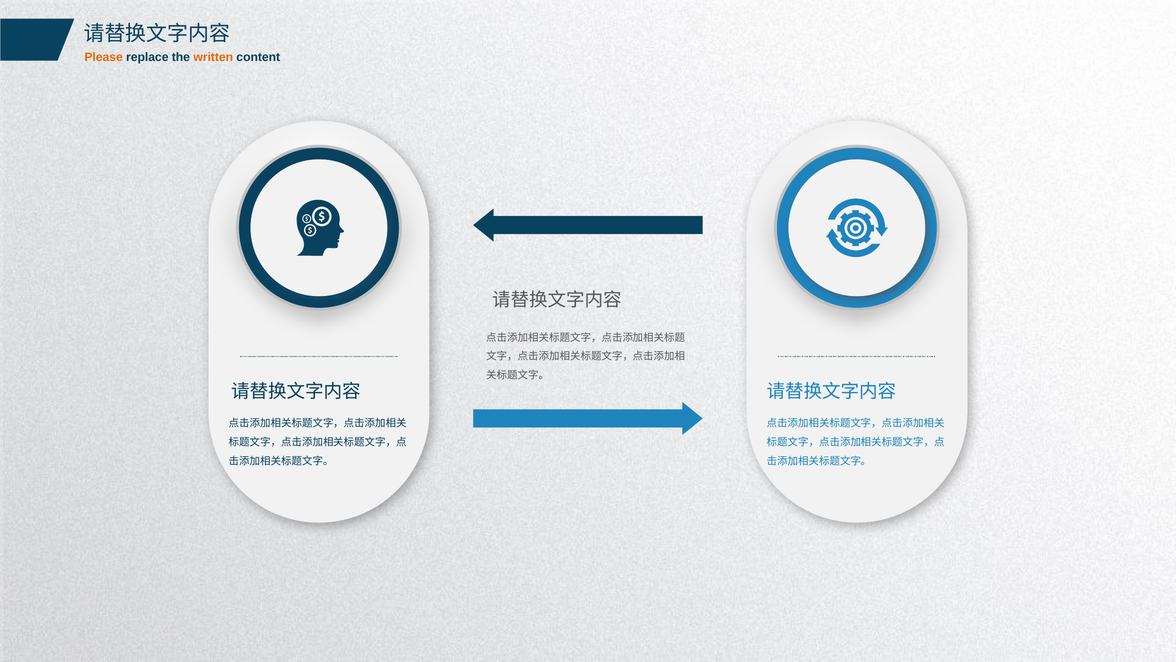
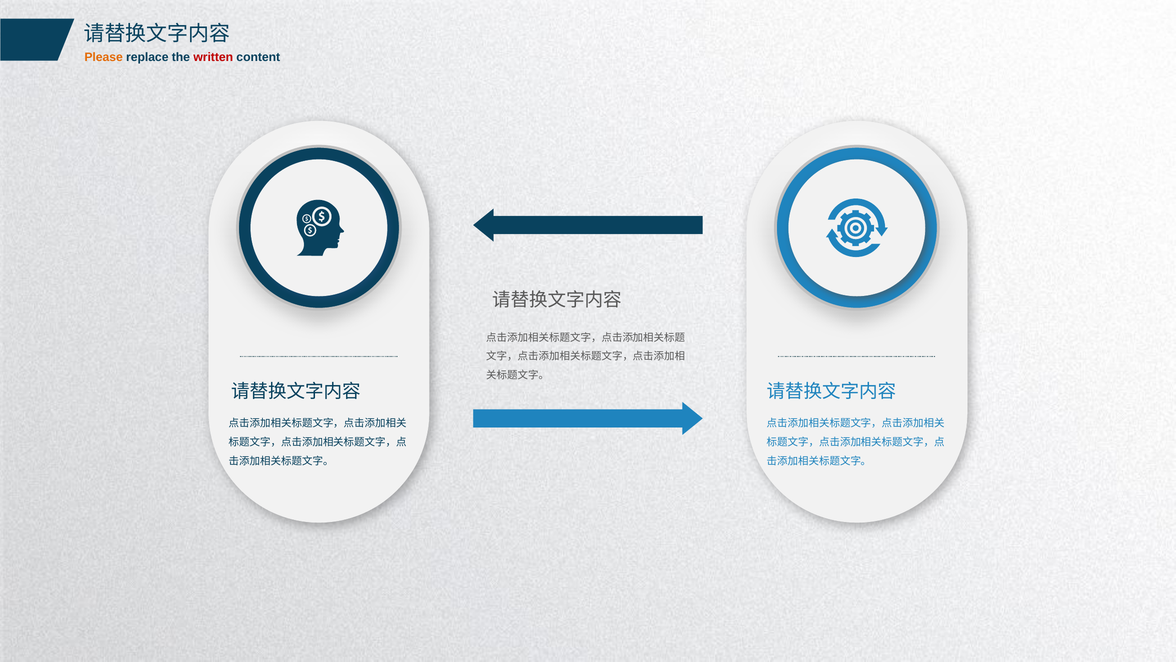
written colour: orange -> red (213, 57)
